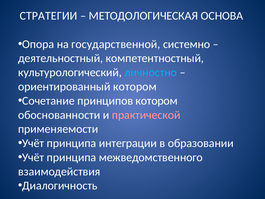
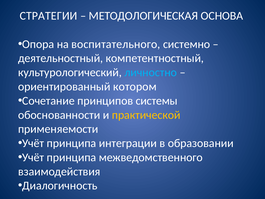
государственной: государственной -> воспитательного (116, 44)
принципов котором: котором -> системы (157, 101)
практической colour: pink -> yellow (146, 115)
